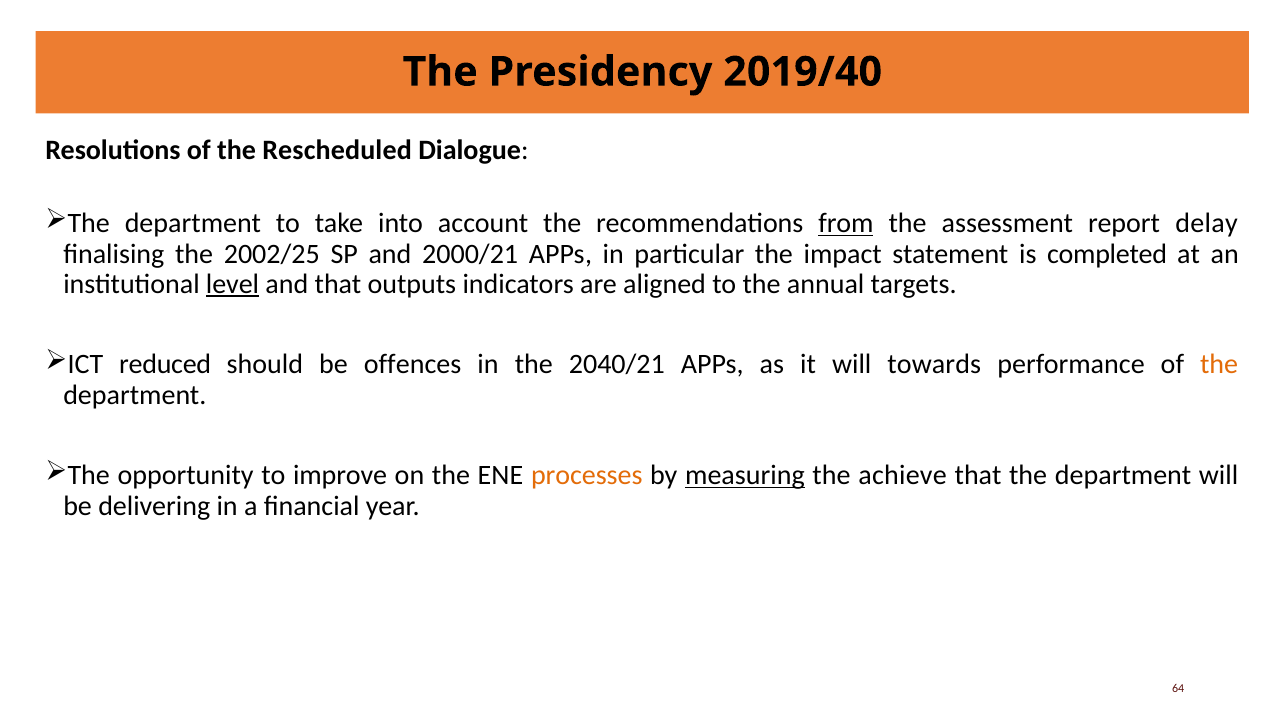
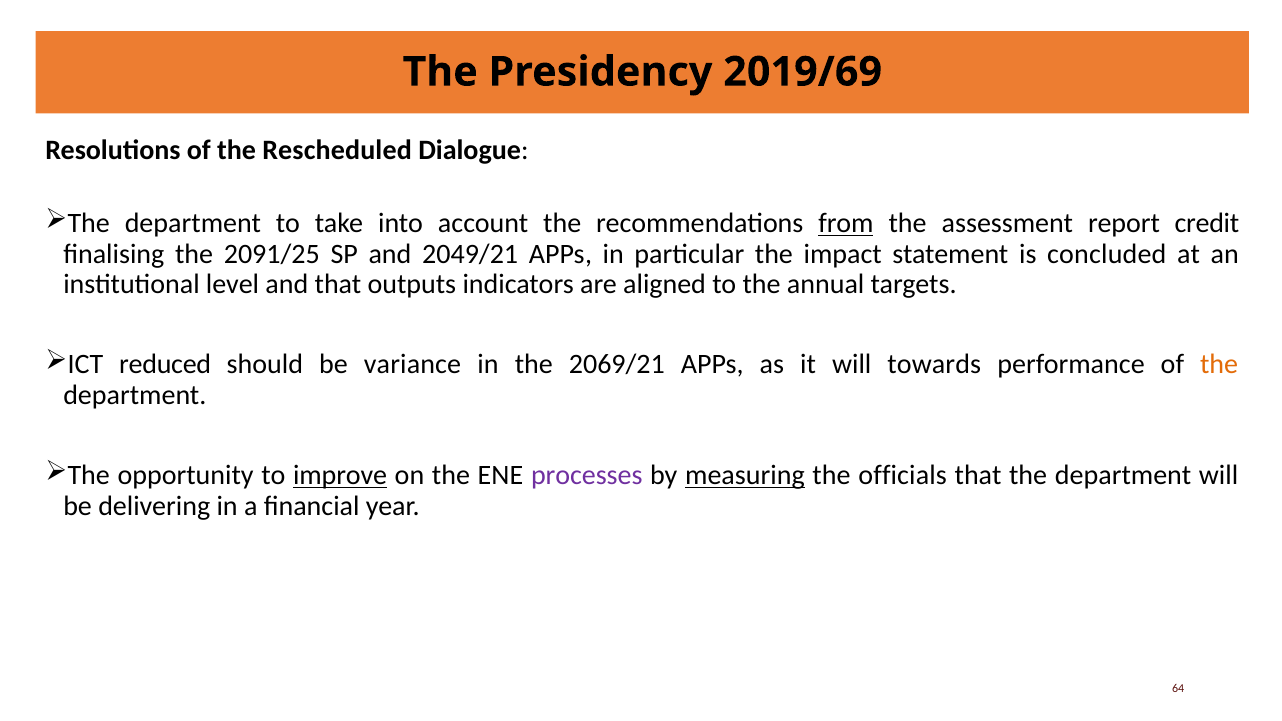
2019/40: 2019/40 -> 2019/69 (803, 72)
delay: delay -> credit (1207, 224)
2002/25: 2002/25 -> 2091/25 (272, 254)
2000/21: 2000/21 -> 2049/21 (470, 254)
completed: completed -> concluded (1107, 254)
level underline: present -> none (233, 284)
offences: offences -> variance (413, 365)
2040/21: 2040/21 -> 2069/21 (617, 365)
improve underline: none -> present (340, 476)
processes colour: orange -> purple (587, 476)
achieve: achieve -> officials (903, 476)
